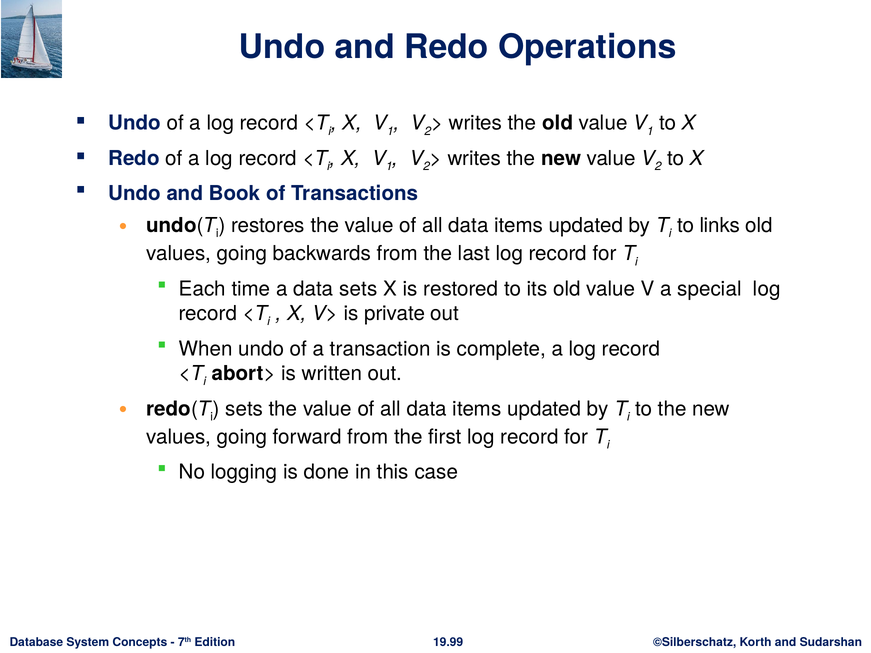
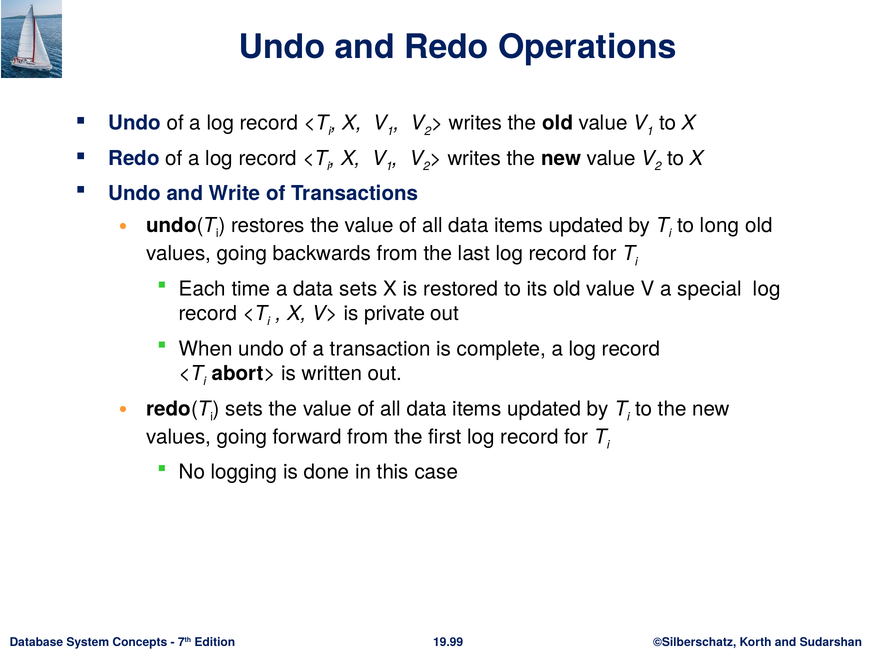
Book: Book -> Write (235, 194)
links: links -> long (720, 226)
